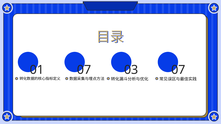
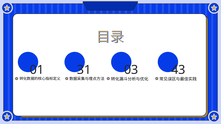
01 07: 07 -> 31 (84, 70)
03 07: 07 -> 43 (178, 70)
